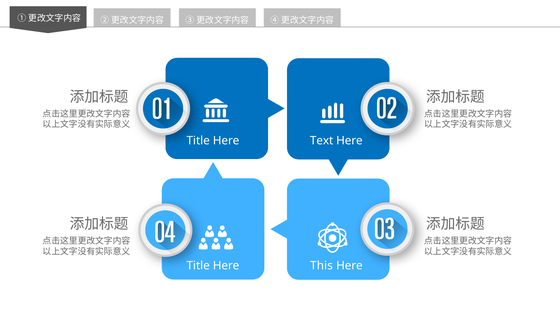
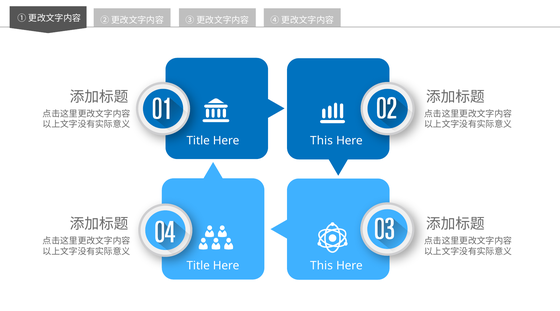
Text: Text -> This (322, 141)
